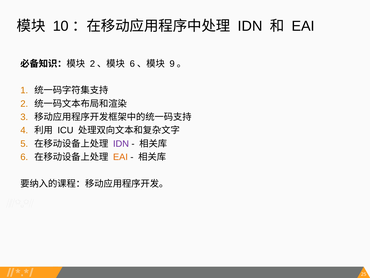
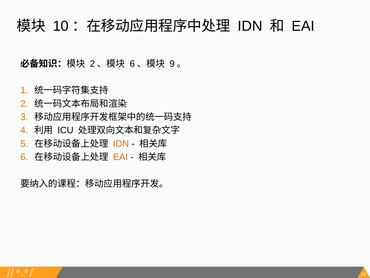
IDN colour: purple -> orange (121, 144)
